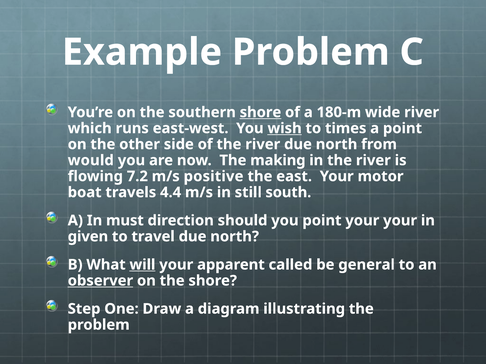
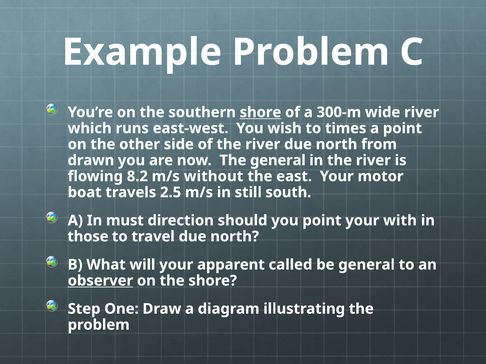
180-m: 180-m -> 300-m (339, 112)
wish underline: present -> none (285, 128)
would: would -> drawn (91, 161)
The making: making -> general (278, 161)
7.2: 7.2 -> 8.2 (137, 177)
positive: positive -> without (214, 177)
4.4: 4.4 -> 2.5 (171, 193)
your your: your -> with (400, 221)
given: given -> those (88, 237)
will underline: present -> none (142, 265)
